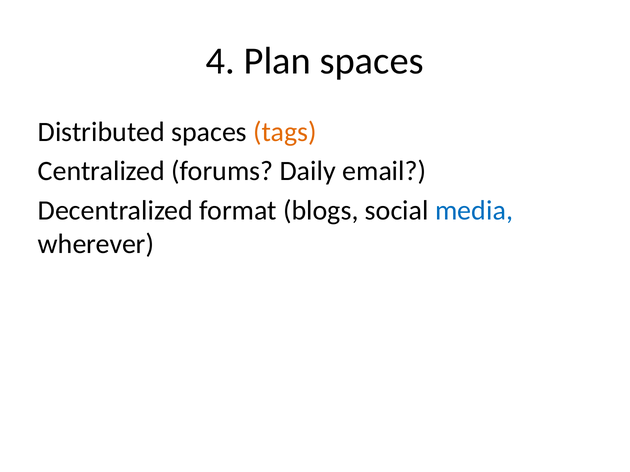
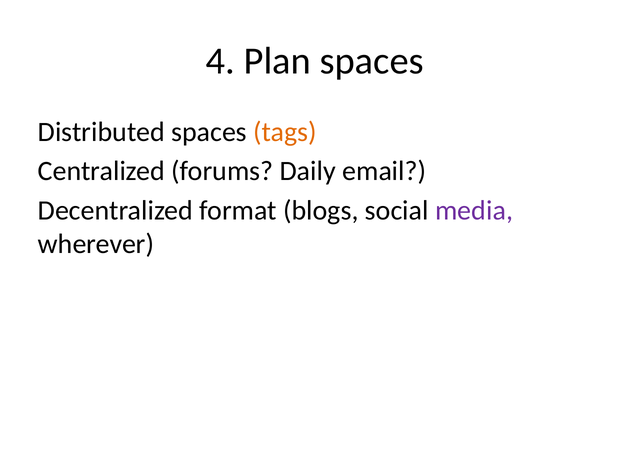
media colour: blue -> purple (474, 211)
